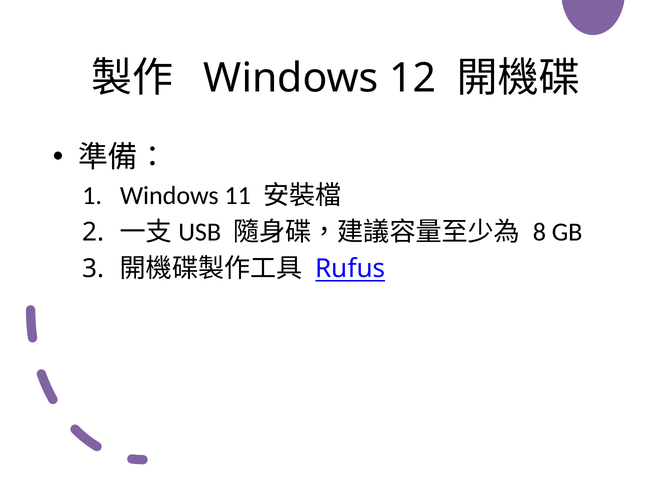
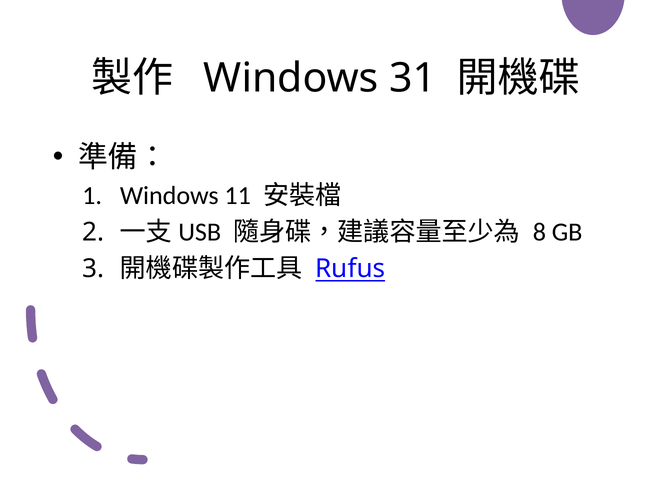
12: 12 -> 31 (413, 78)
